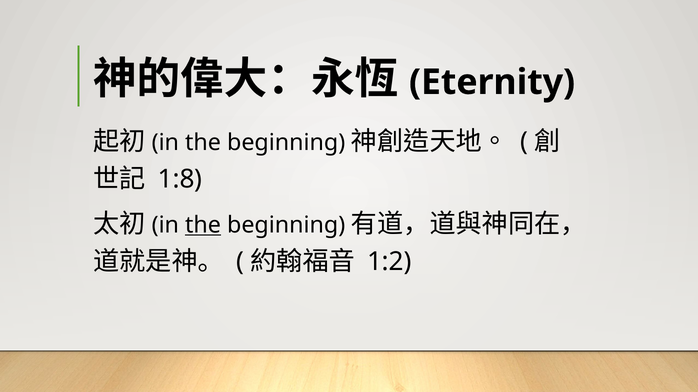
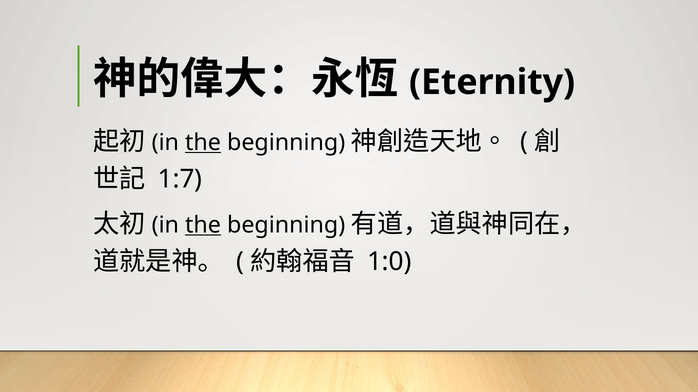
the underline: none -> present (203, 143)
1:8: 1:8 -> 1:7 (180, 179)
1:2: 1:2 -> 1:0 (389, 262)
